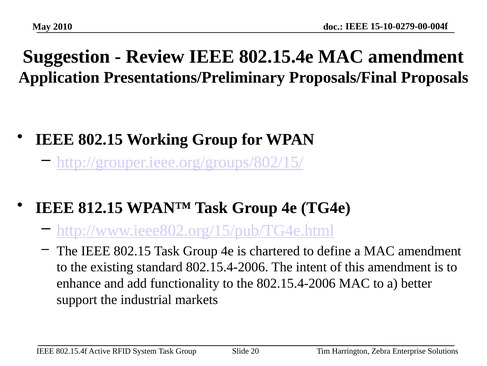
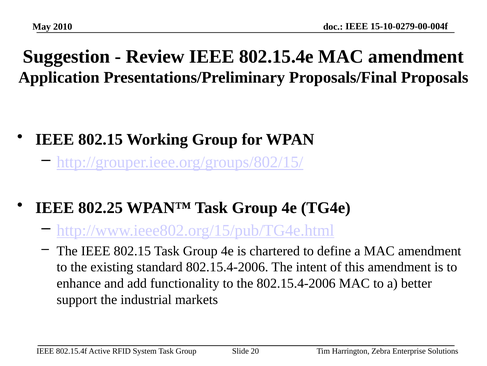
812.15: 812.15 -> 802.25 (101, 207)
